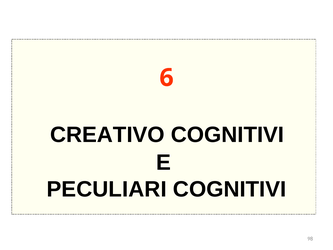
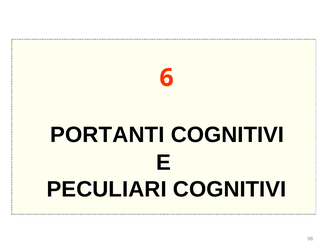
CREATIVO: CREATIVO -> PORTANTI (107, 135)
